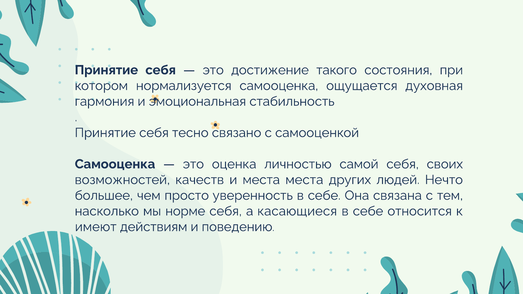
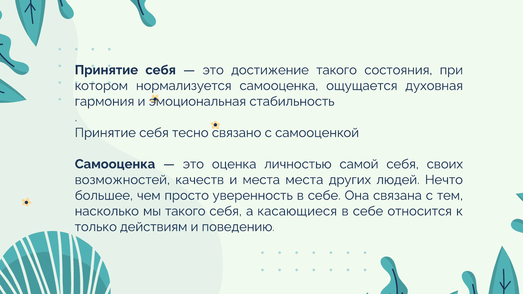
мы норме: норме -> такого (185, 211)
имеют: имеют -> только (96, 227)
